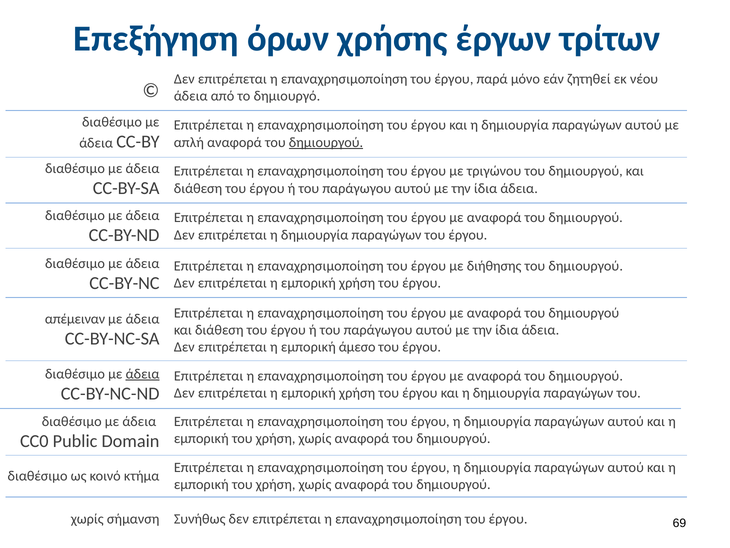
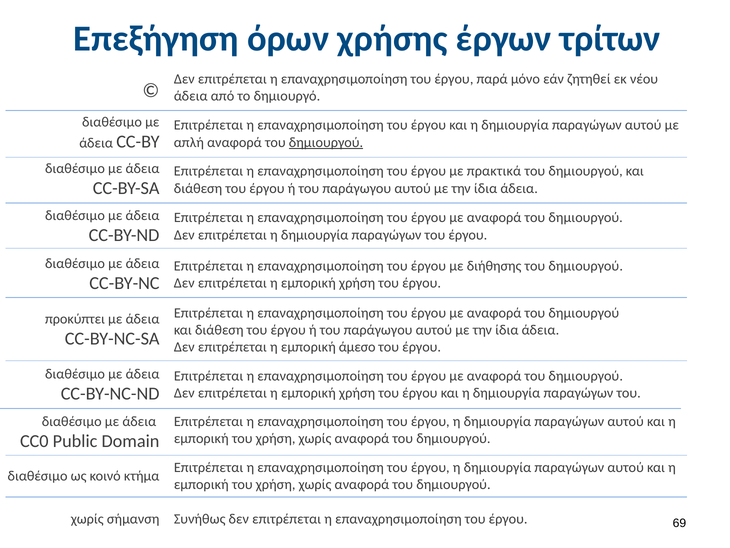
τριγώνου: τριγώνου -> πρακτικά (494, 171)
απέμειναν: απέμειναν -> προκύπτει (75, 319)
άδεια underline: present -> none (143, 373)
